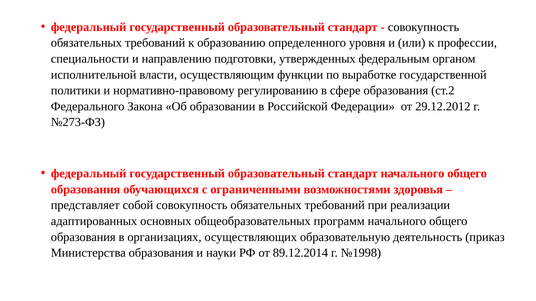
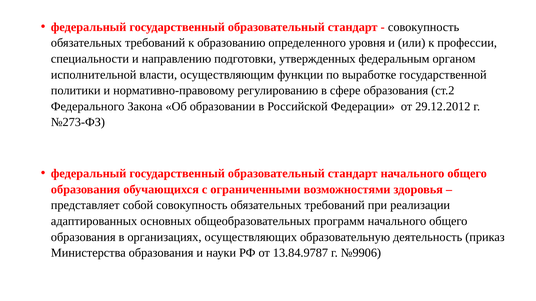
89.12.2014: 89.12.2014 -> 13.84.9787 (300, 253)
№1998: №1998 -> №9906 (361, 253)
